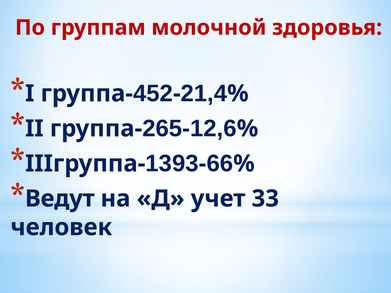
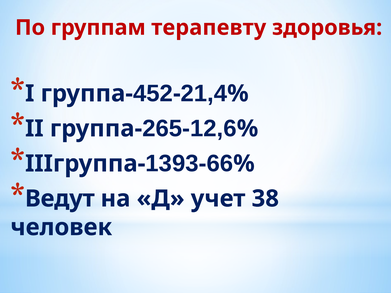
молочной: молочной -> терапевту (209, 28)
33: 33 -> 38 (265, 199)
